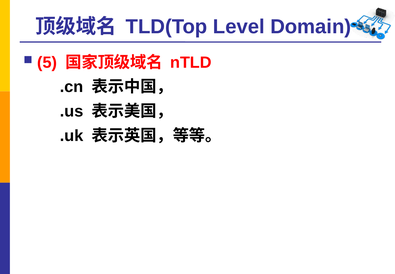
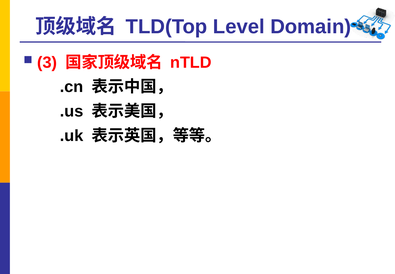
5: 5 -> 3 (47, 62)
